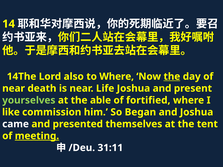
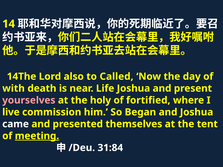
to Where: Where -> Called (117, 77)
the underline: present -> none (172, 77)
near: near -> with (14, 88)
yourselves colour: light green -> pink (29, 100)
able: able -> holy (101, 100)
like: like -> live (11, 112)
31:11: 31:11 -> 31:84 (110, 148)
